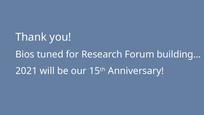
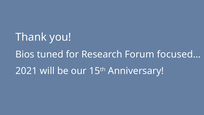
building…: building… -> focused… (179, 54)
